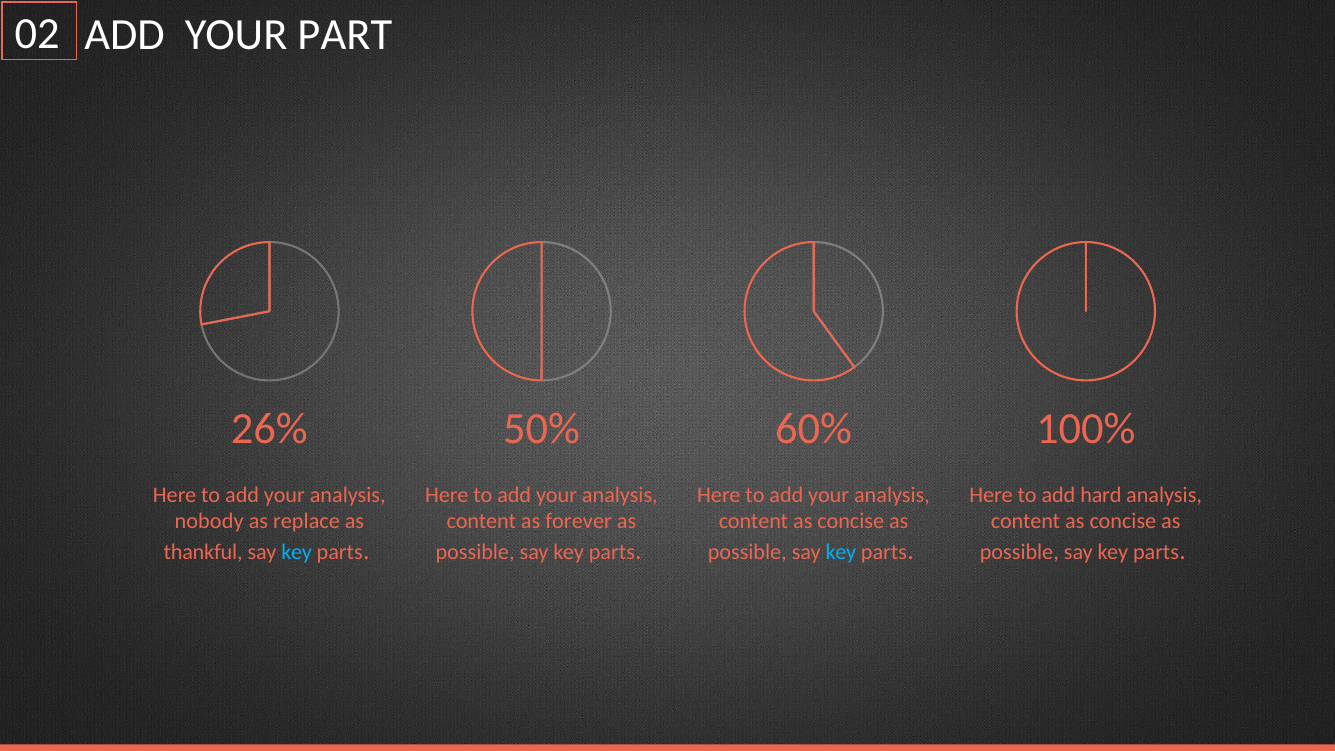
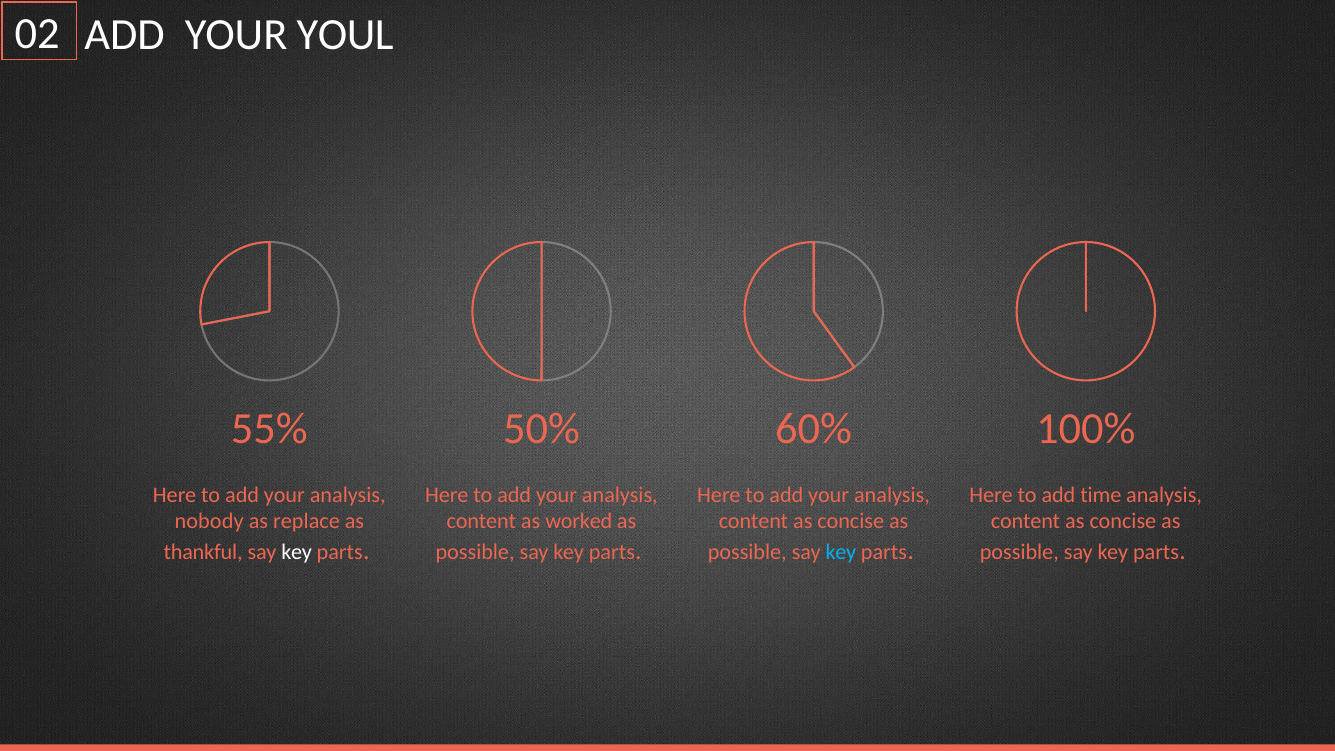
PART: PART -> YOUL (345, 35)
26%: 26% -> 55% (269, 429)
hard: hard -> time (1101, 495)
forever: forever -> worked (579, 521)
key colour: light blue -> white (297, 552)
